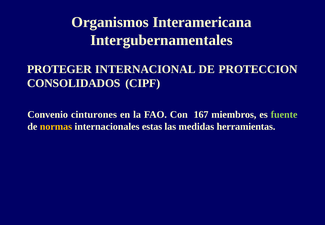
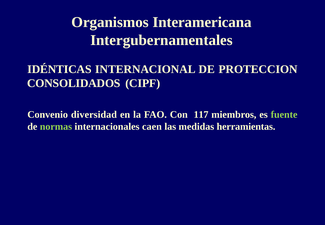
PROTEGER: PROTEGER -> IDÉNTICAS (59, 69)
cinturones: cinturones -> diversidad (94, 115)
167: 167 -> 117 (201, 115)
normas colour: yellow -> light green (56, 127)
estas: estas -> caen (152, 127)
